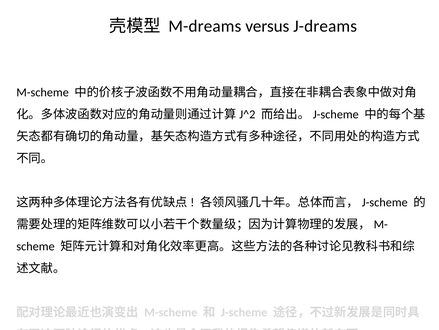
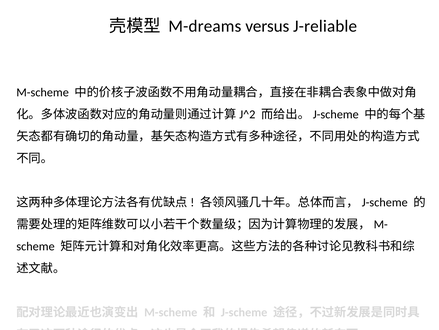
J-dreams: J-dreams -> J-reliable (325, 26)
